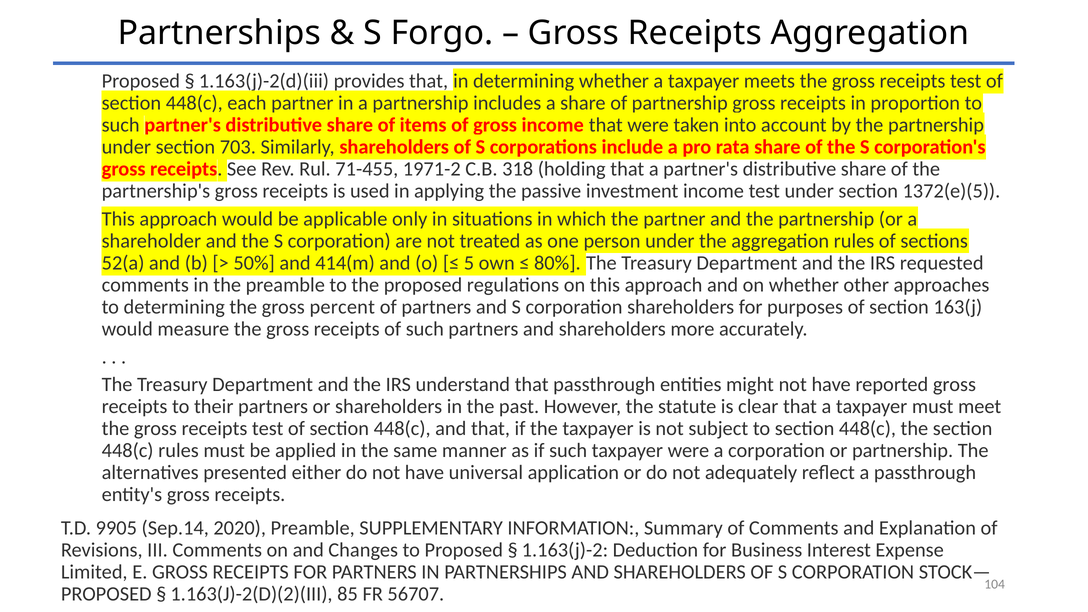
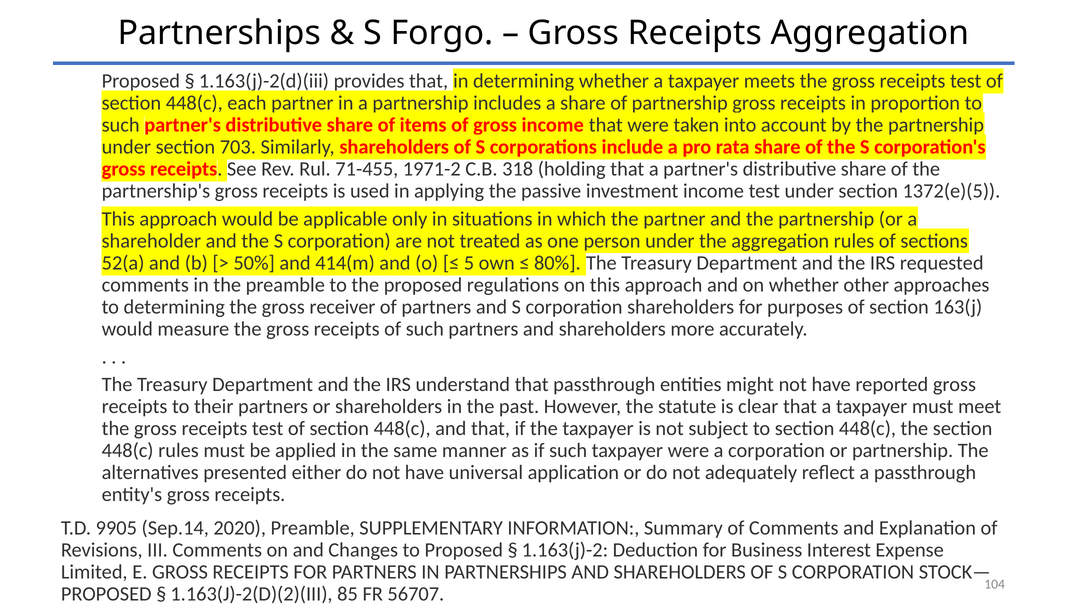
percent: percent -> receiver (342, 307)
